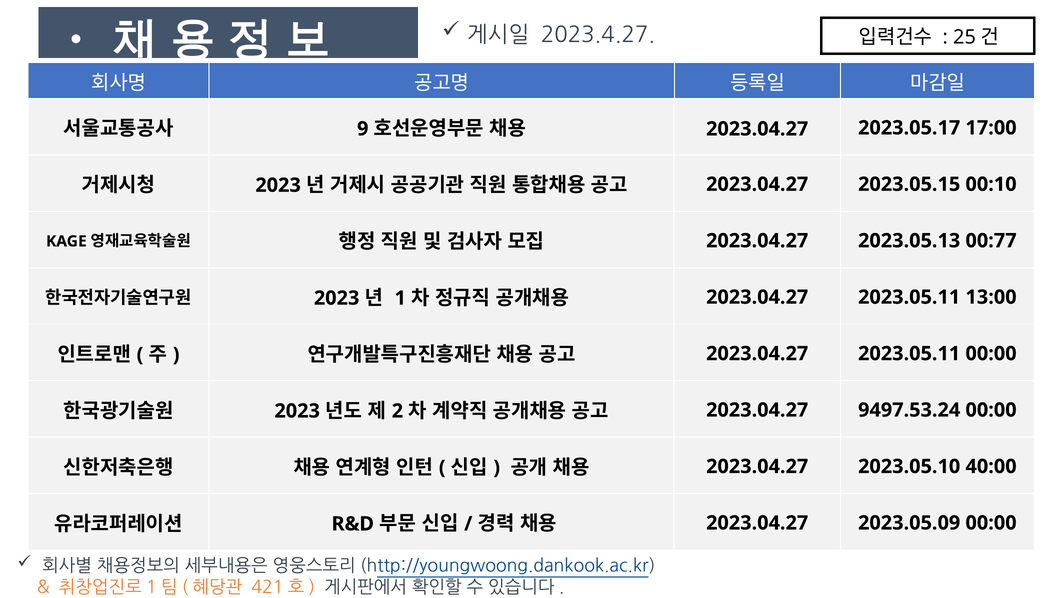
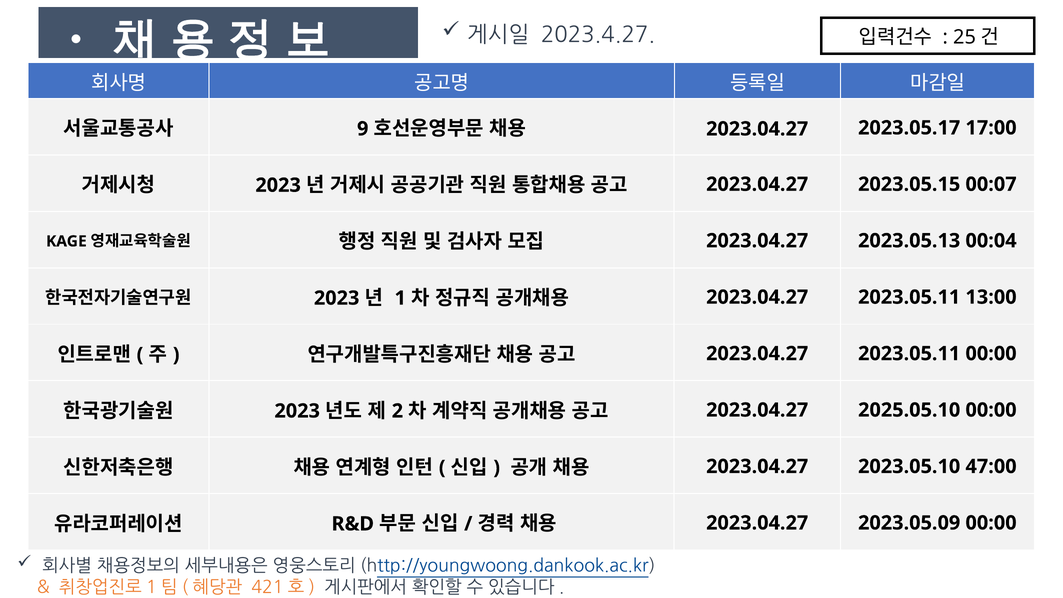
00:10: 00:10 -> 00:07 (991, 184)
00:77: 00:77 -> 00:04 (991, 241)
9497.53.24: 9497.53.24 -> 2025.05.10 (909, 410)
40:00: 40:00 -> 47:00 (991, 466)
